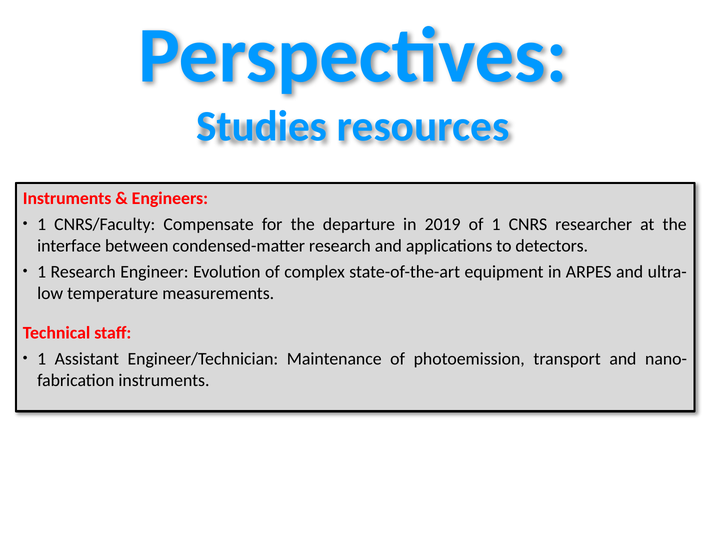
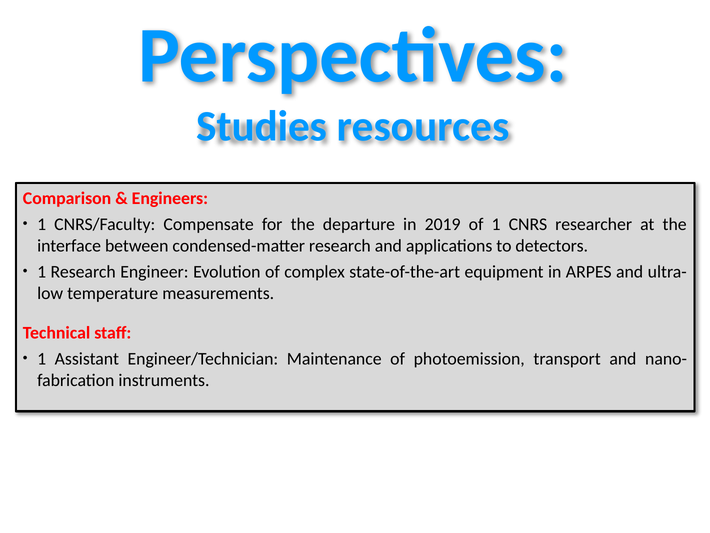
Instruments: Instruments -> Comparison (67, 198)
